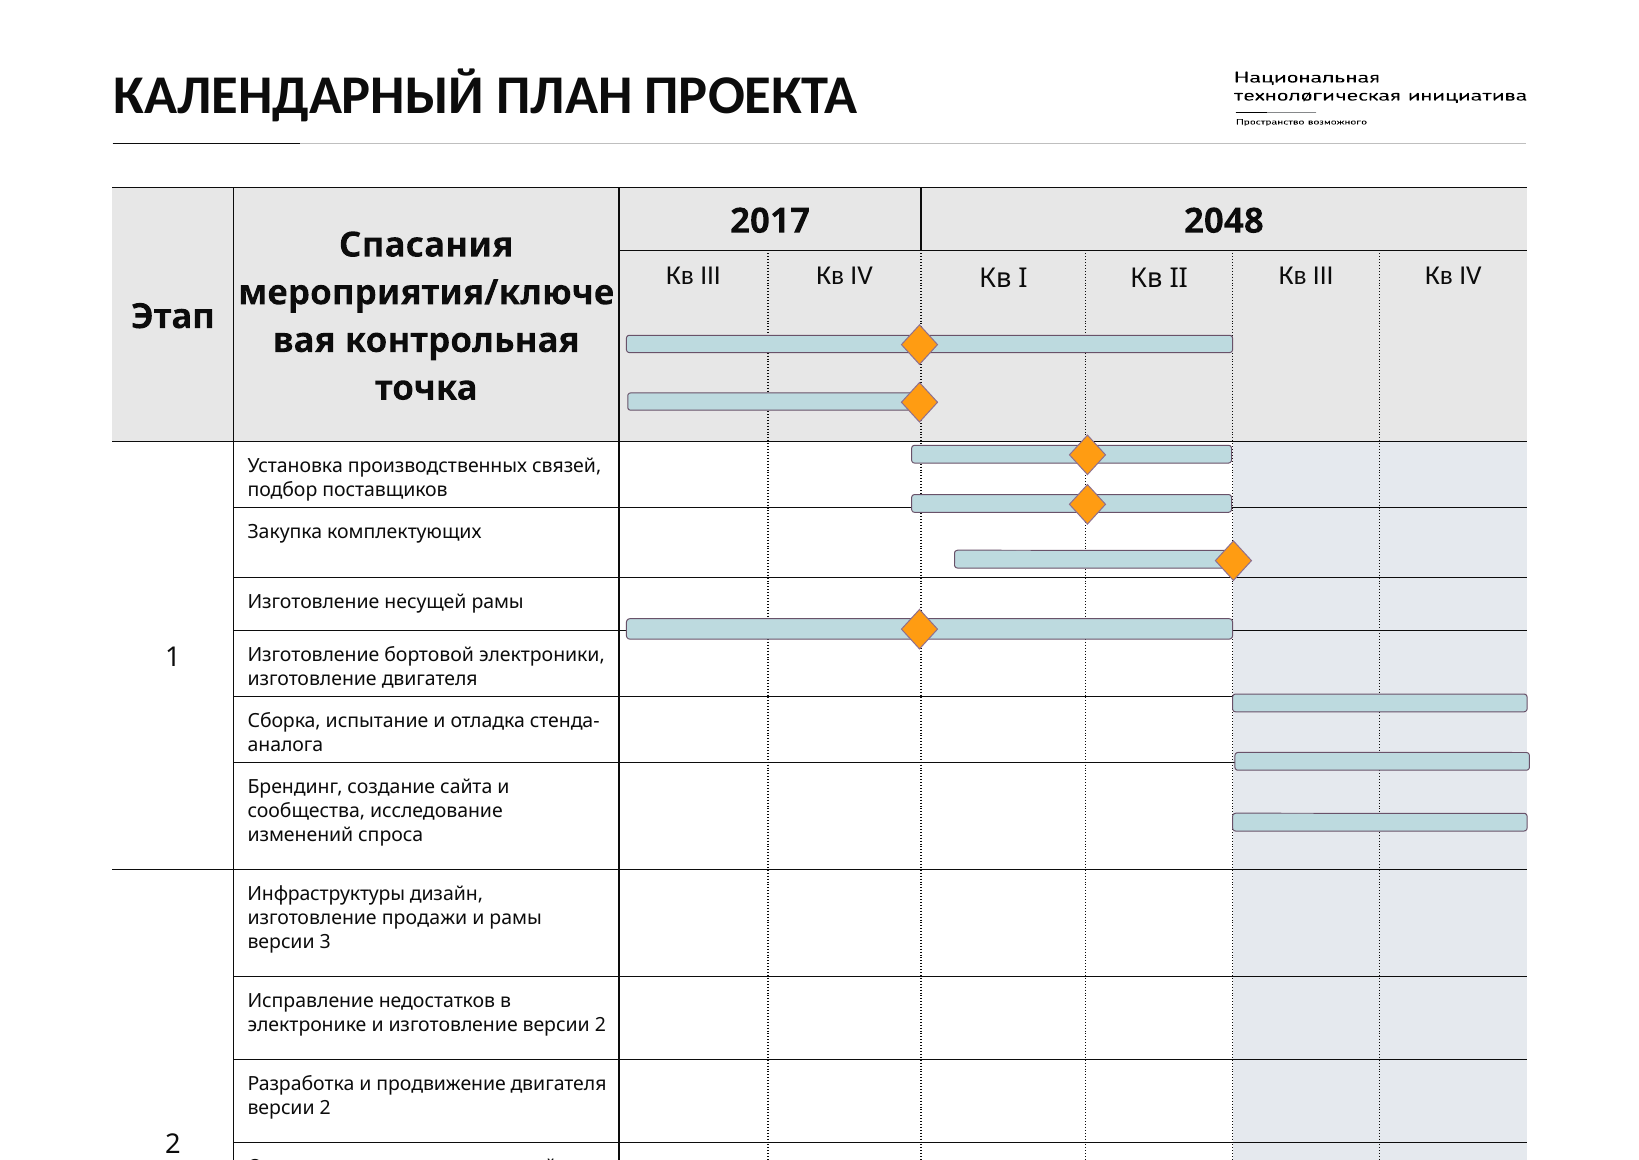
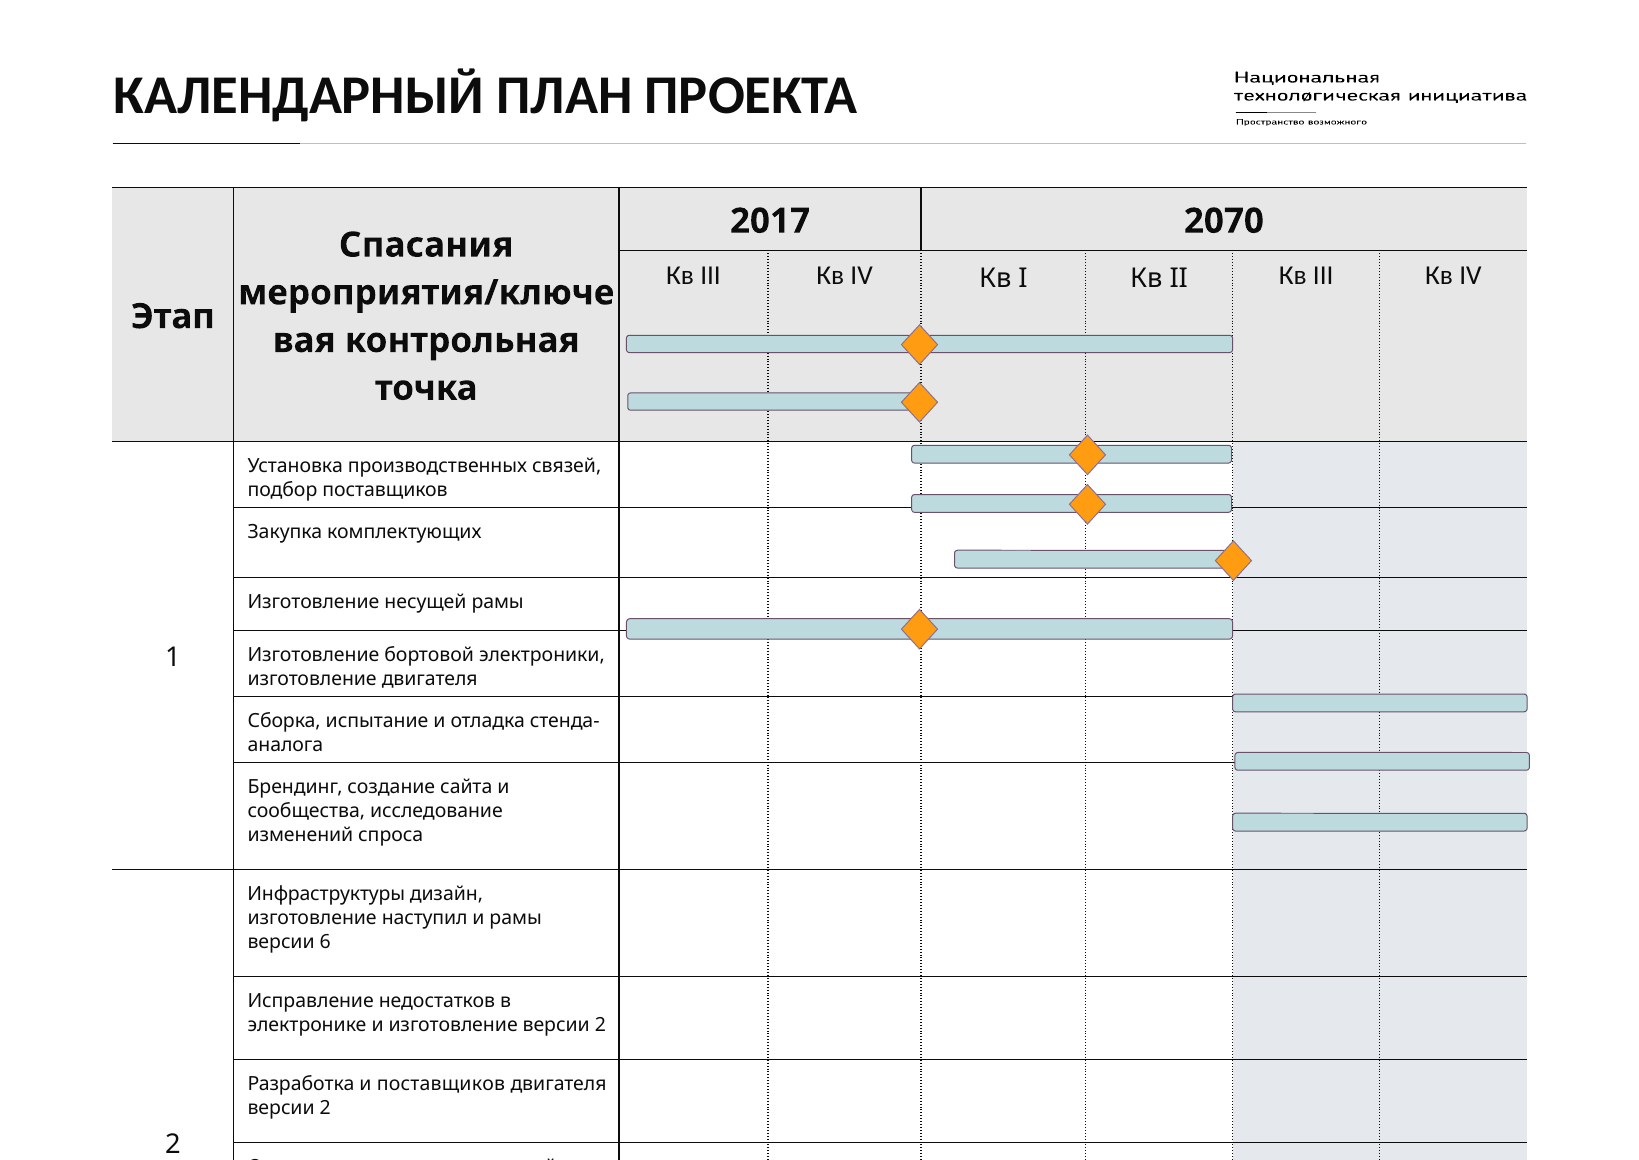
2048: 2048 -> 2070 (1224, 221)
продажи: продажи -> наступил (425, 918)
3: 3 -> 6 (325, 941)
и продвижение: продвижение -> поставщиков (441, 1084)
